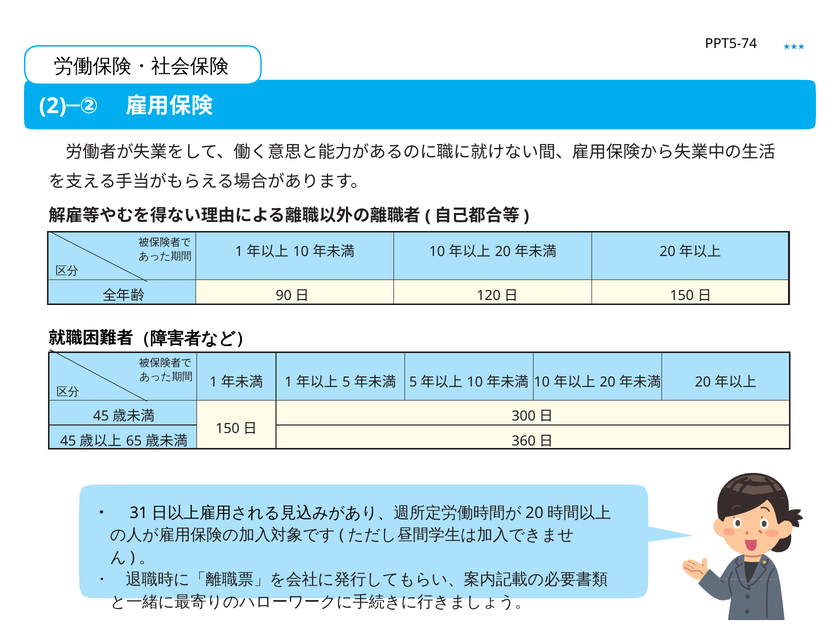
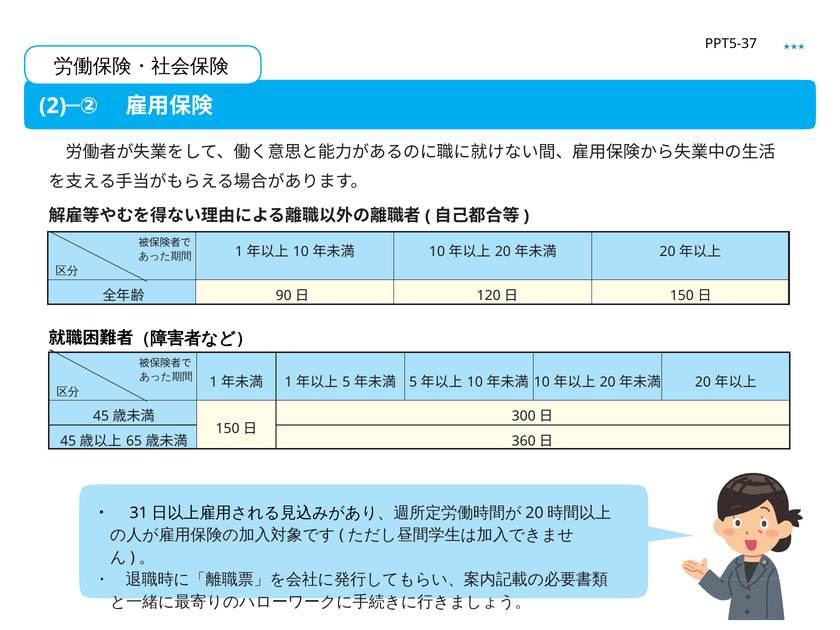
PPT5-74: PPT5-74 -> PPT5-37 (731, 44)
